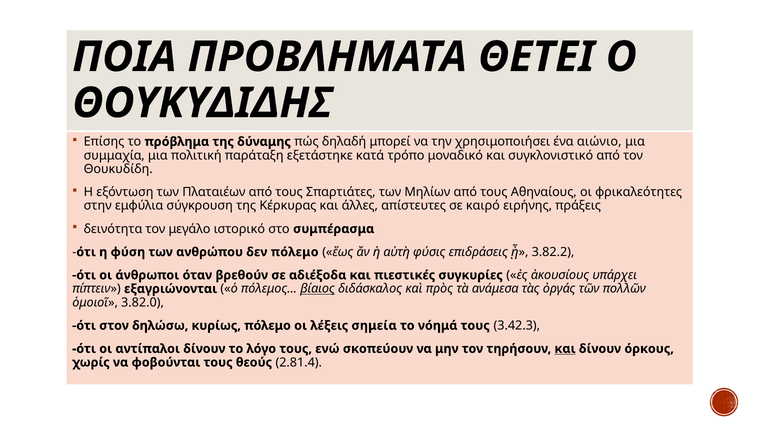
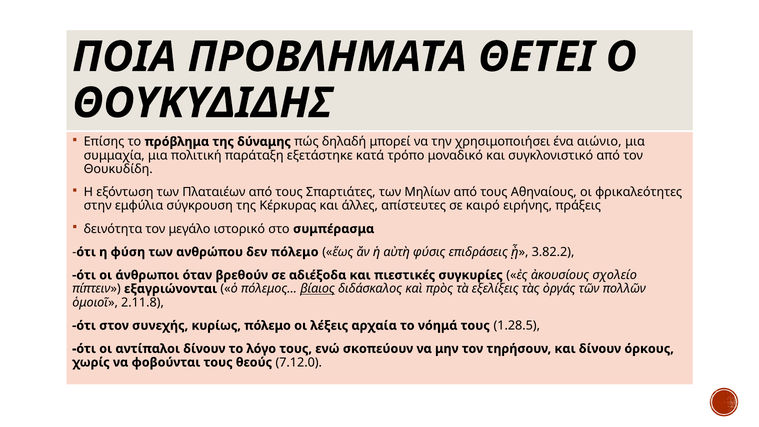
υπάρχει: υπάρχει -> σχολείο (615, 275)
ανάμεσα: ανάμεσα -> εξελίξεις (495, 289)
3.82.0: 3.82.0 -> 2.11.8 (143, 302)
δηλώσω: δηλώσω -> συνεχής (160, 326)
σημεία: σημεία -> αρχαία (374, 326)
3.42.3: 3.42.3 -> 1.28.5 (517, 326)
και underline: present -> none (565, 349)
2.81.4: 2.81.4 -> 7.12.0 (299, 362)
